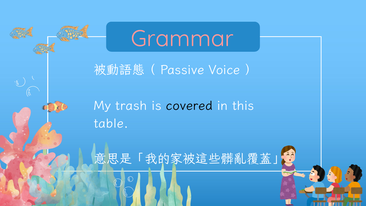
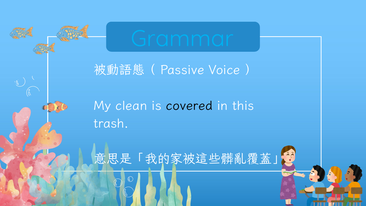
Grammar colour: pink -> light blue (182, 39)
trash: trash -> clean (131, 106)
table: table -> trash (111, 123)
